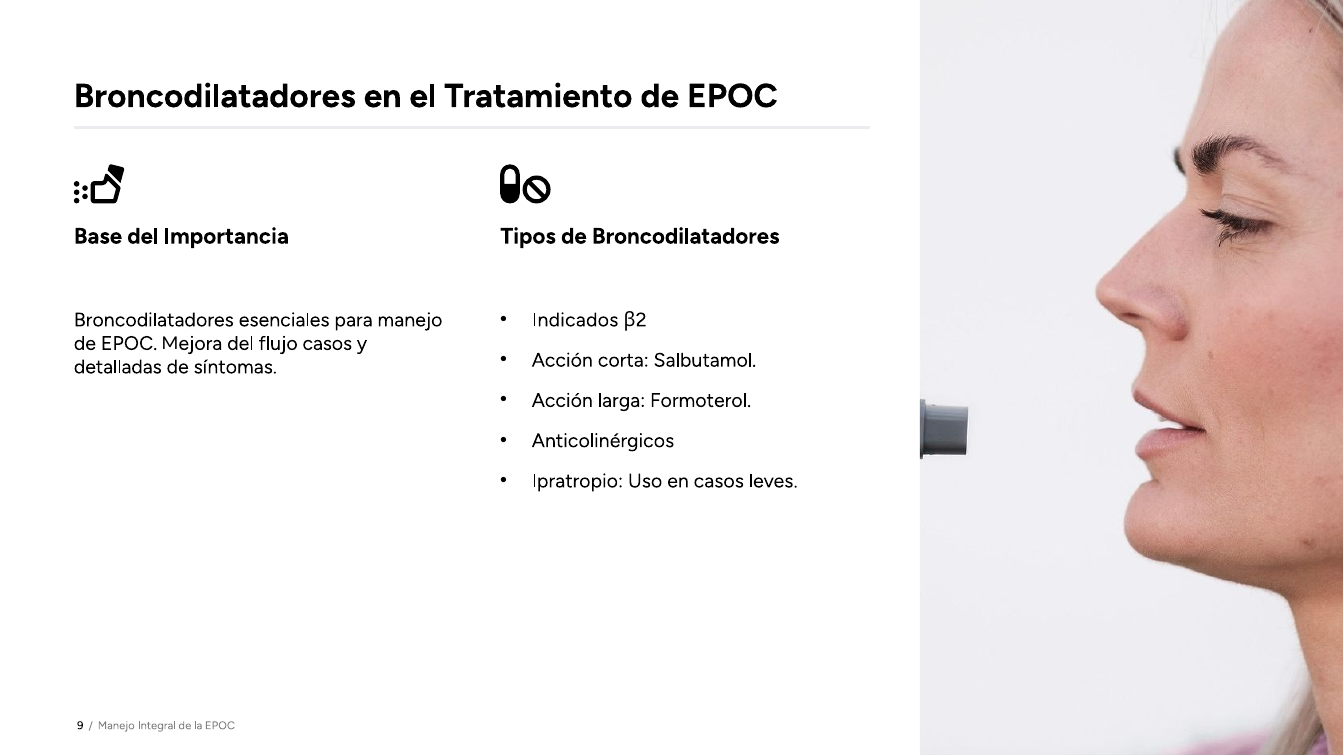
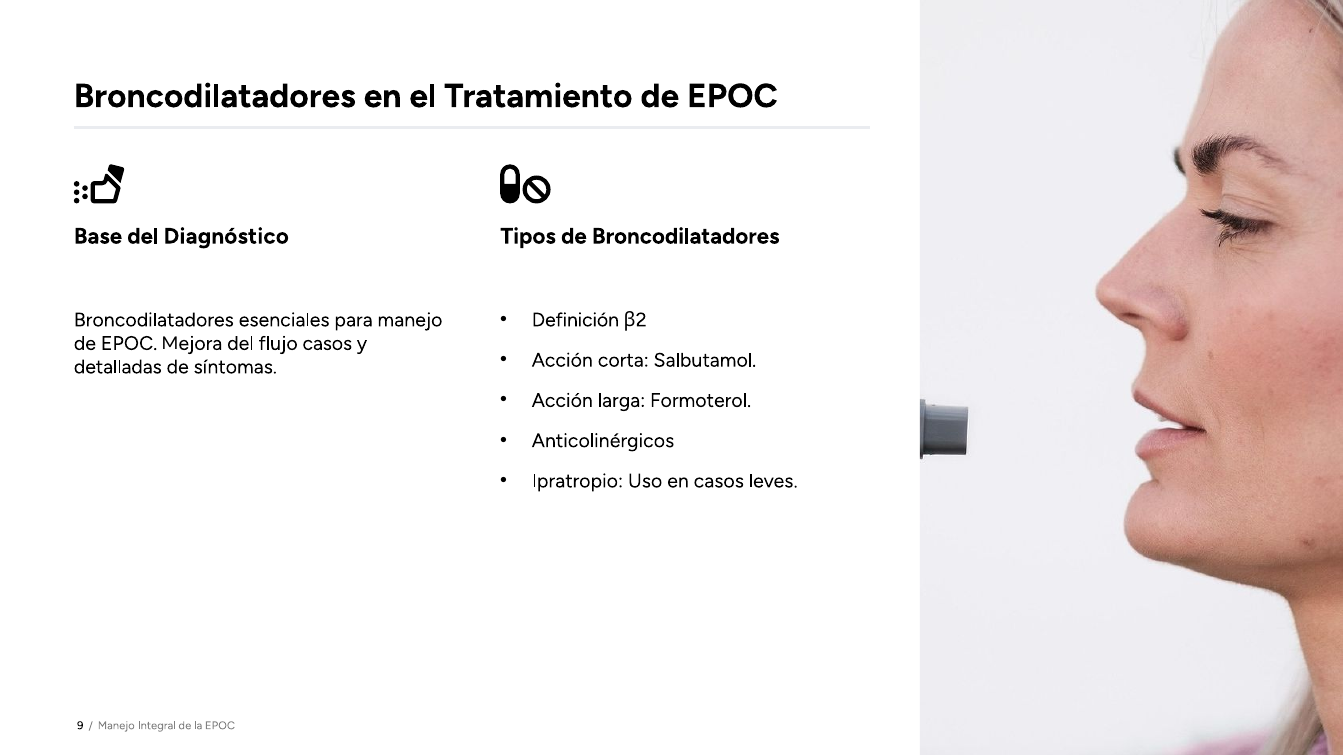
Importancia: Importancia -> Diagnóstico (226, 236)
Indicados: Indicados -> Definición (575, 320)
